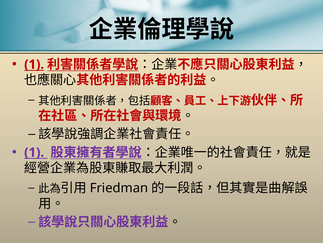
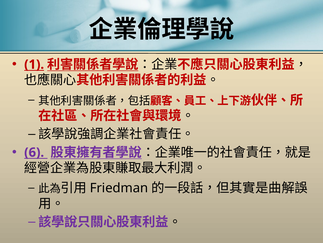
1: 1 -> 6 (34, 152)
